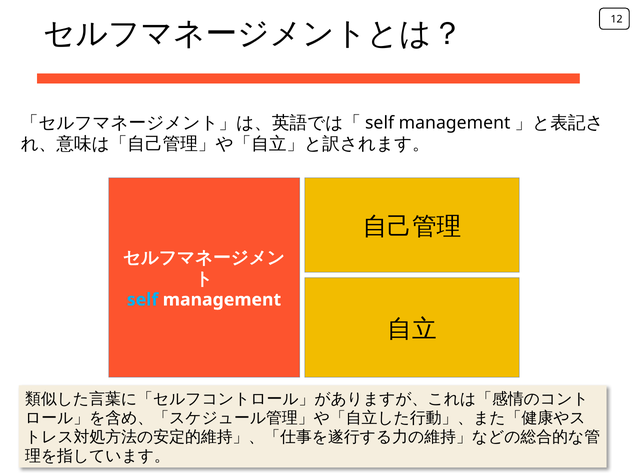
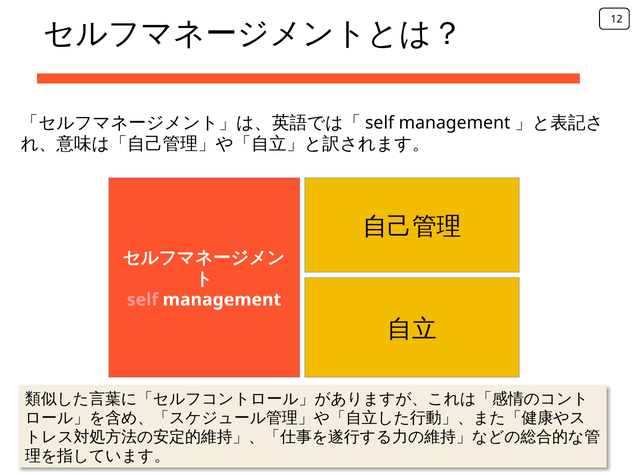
self colour: light blue -> pink (143, 300)
